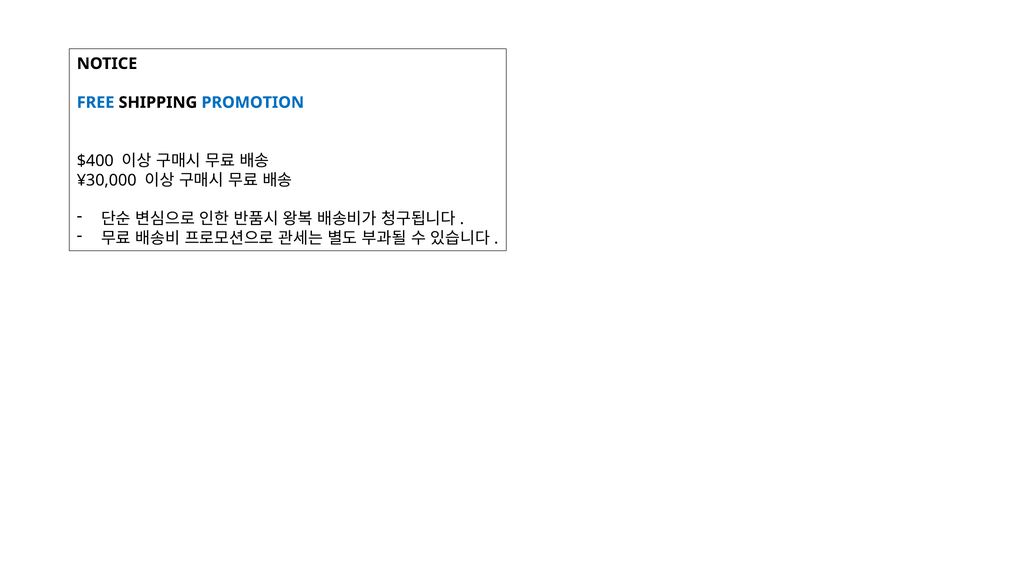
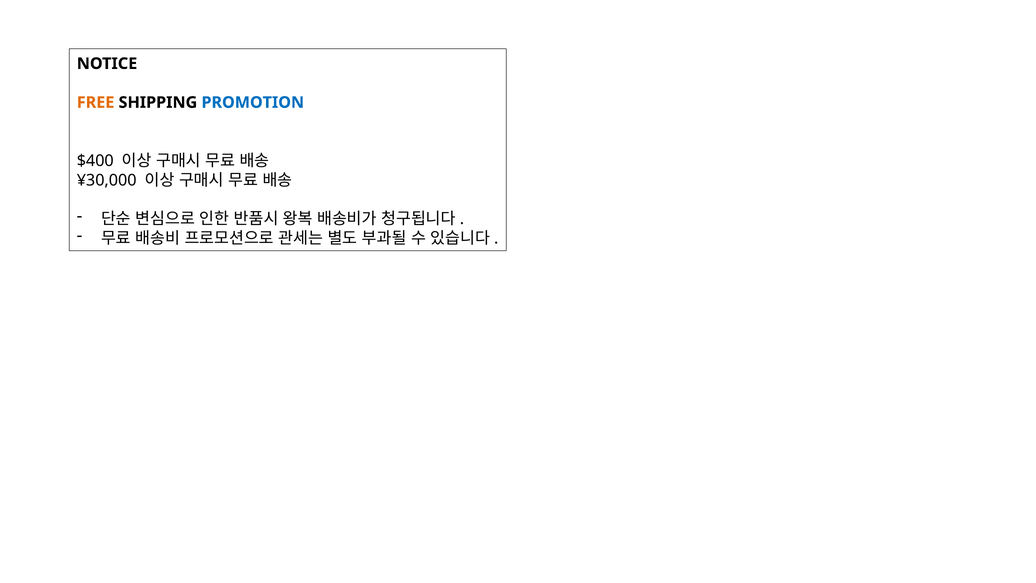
FREE colour: blue -> orange (96, 102)
